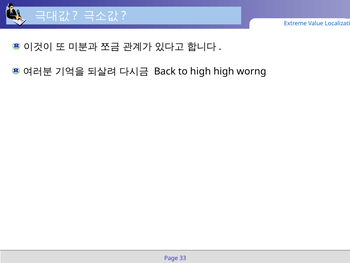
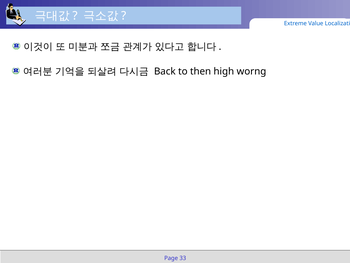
to high: high -> then (201, 71)
